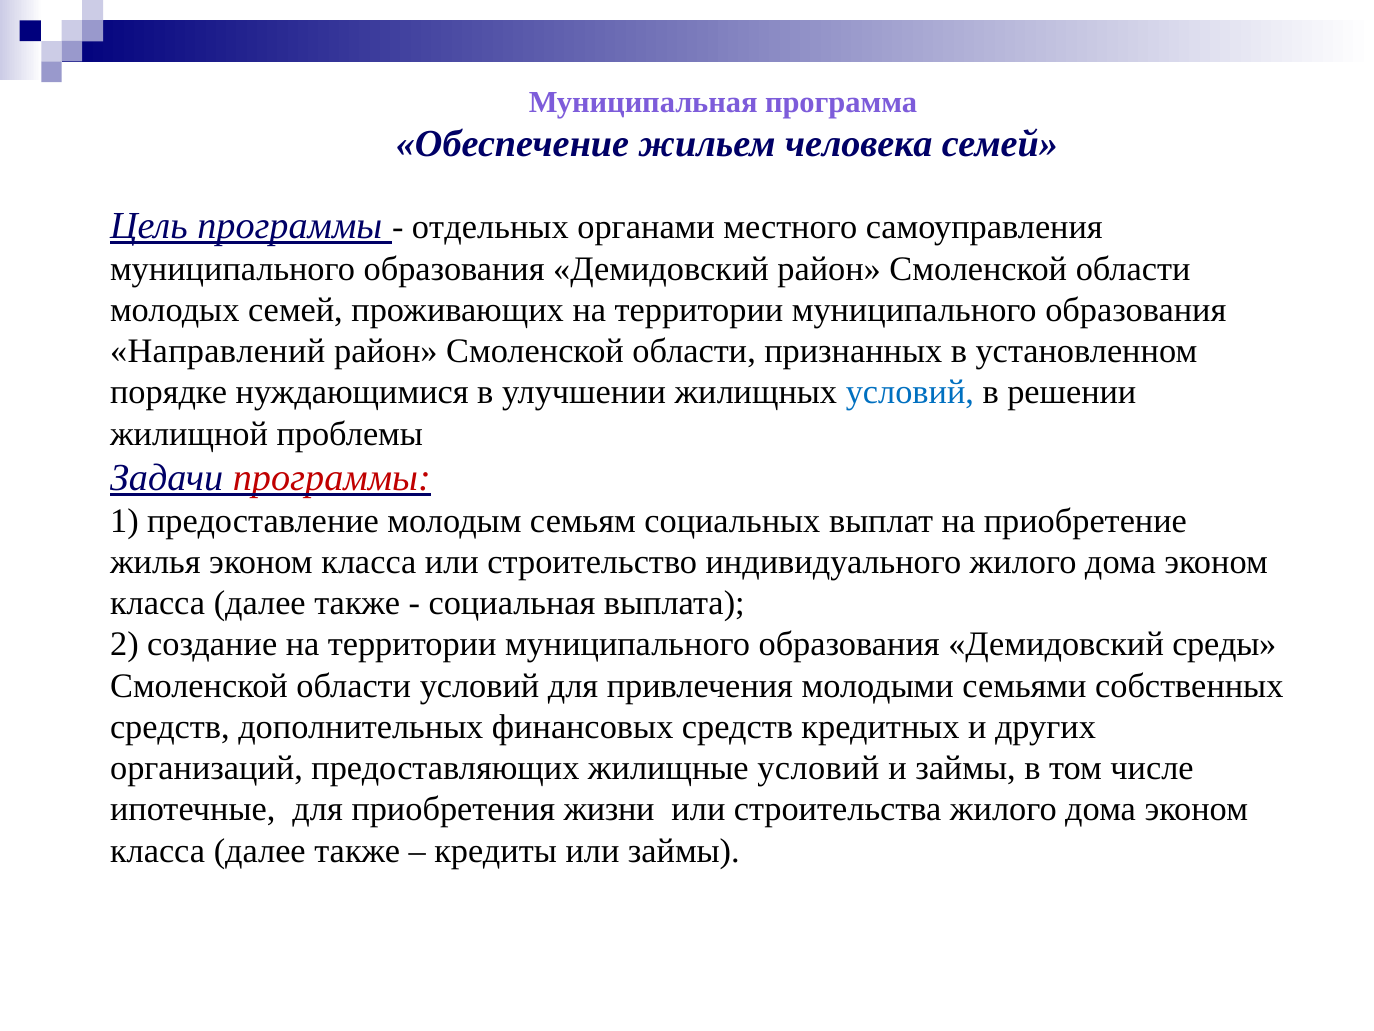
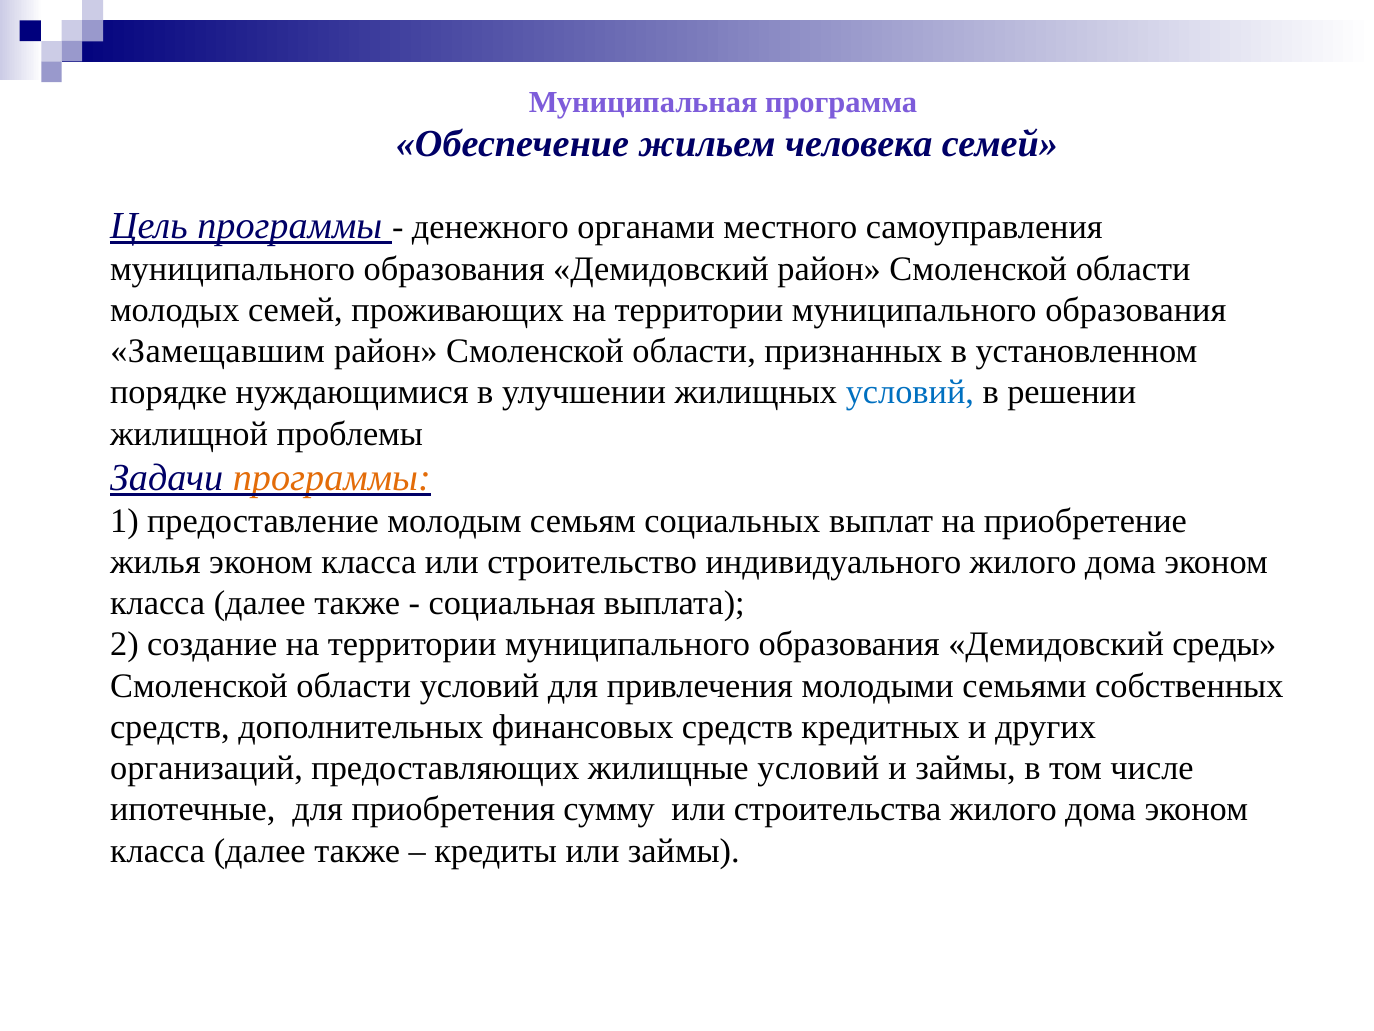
отдельных: отдельных -> денежного (490, 227)
Направлений: Направлений -> Замещавшим (218, 351)
программы colour: red -> orange (332, 477)
жизни: жизни -> сумму (609, 809)
